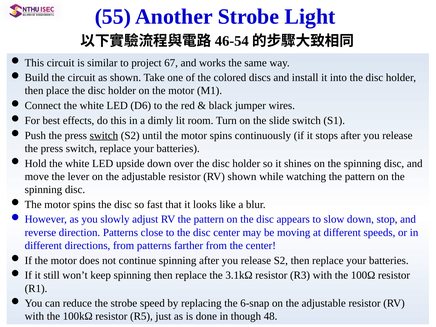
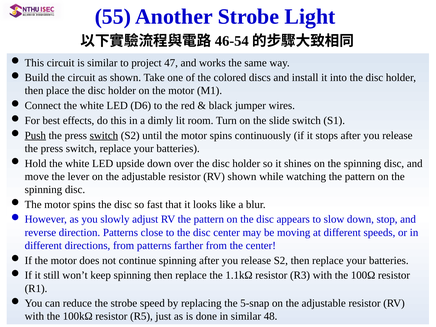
67: 67 -> 47 (171, 63)
Push underline: none -> present (35, 135)
3.1kΩ: 3.1kΩ -> 1.1kΩ (239, 275)
6-snap: 6-snap -> 5-snap (255, 303)
in though: though -> similar (246, 316)
